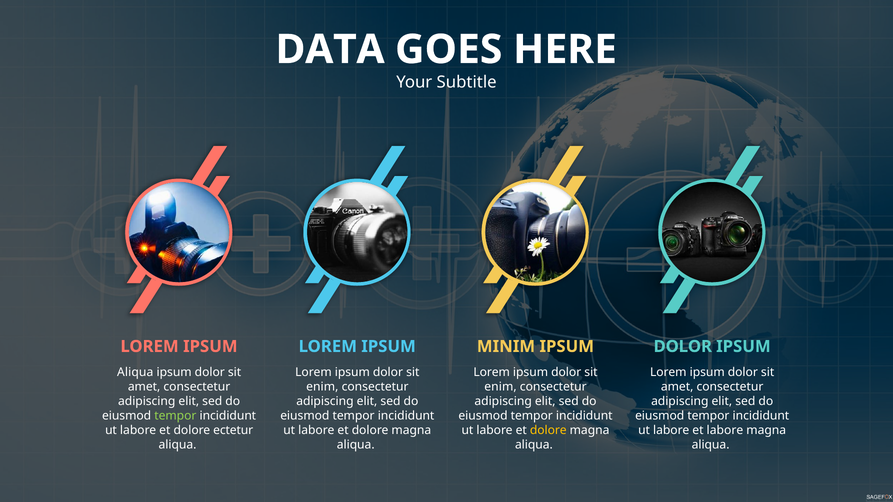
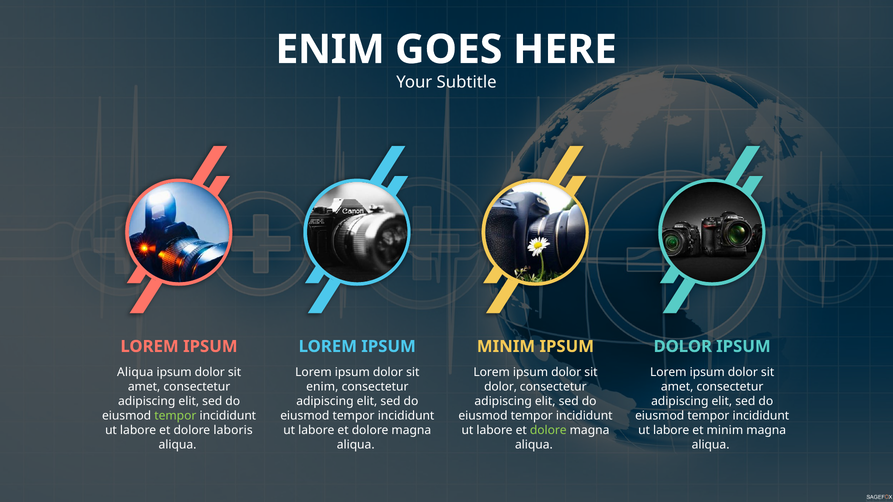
DATA: DATA -> ENIM (330, 50)
enim: enim -> dolor (501, 387)
ectetur: ectetur -> laboris (233, 431)
dolore colour: yellow -> light green (548, 431)
et labore: labore -> minim (725, 431)
